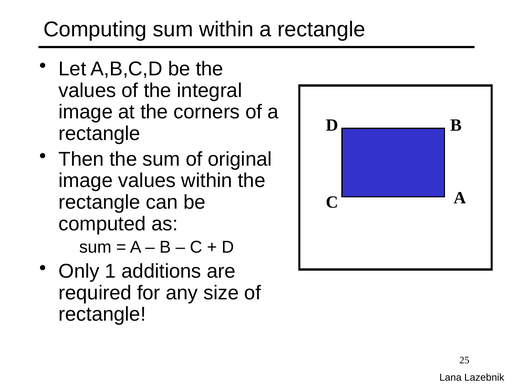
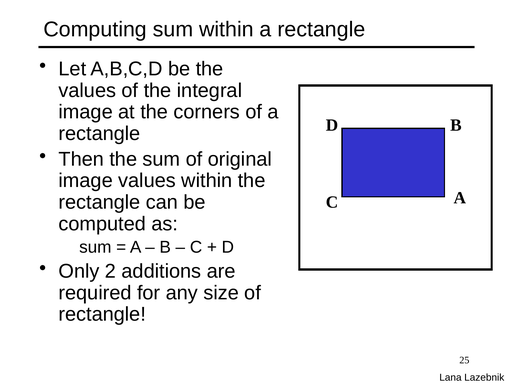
1: 1 -> 2 (111, 271)
